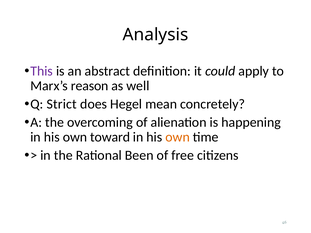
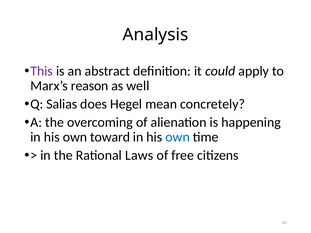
Strict: Strict -> Salias (62, 104)
own colour: orange -> blue (178, 137)
Been: Been -> Laws (139, 155)
